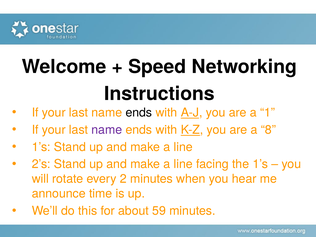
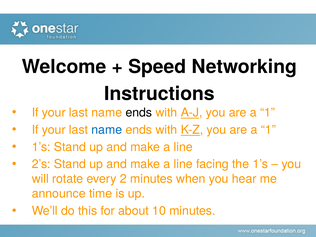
name colour: purple -> blue (107, 130)
8: 8 -> 1 (268, 130)
59: 59 -> 10 (159, 211)
